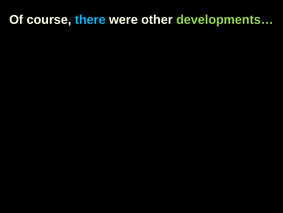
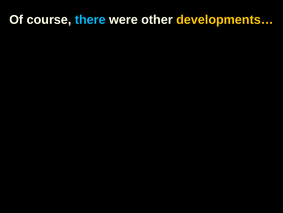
developments… colour: light green -> yellow (225, 20)
